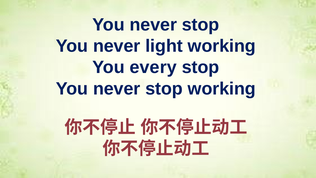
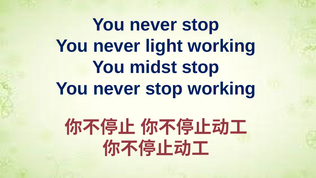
every: every -> midst (153, 67)
